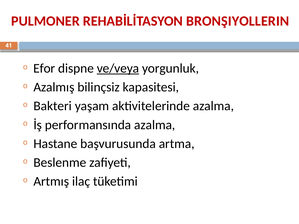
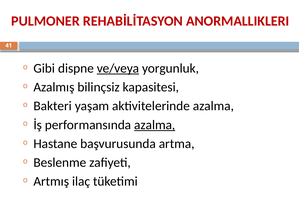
BRONŞIYOLLERIN: BRONŞIYOLLERIN -> ANORMALLIKLERI (238, 21)
Efor: Efor -> Gibi (44, 68)
azalma underline: none -> present (155, 125)
